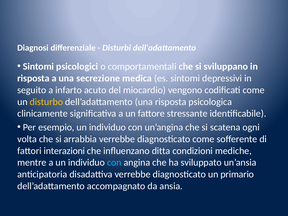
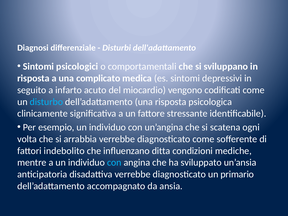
secrezione: secrezione -> complicato (98, 78)
disturbo colour: yellow -> light blue (46, 102)
interazioni: interazioni -> indebolito (64, 151)
